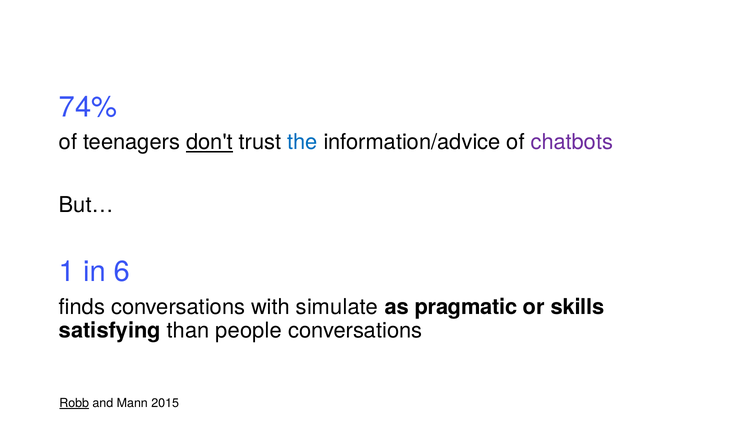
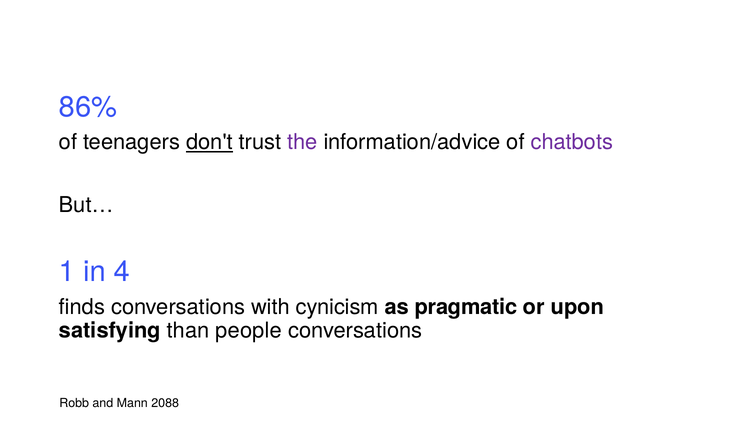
74%: 74% -> 86% (88, 107)
the colour: blue -> purple (302, 142)
6: 6 -> 4 (122, 272)
simulate: simulate -> cynicism (337, 307)
skills: skills -> upon (577, 307)
Robb underline: present -> none (74, 403)
2015: 2015 -> 2088 (165, 403)
